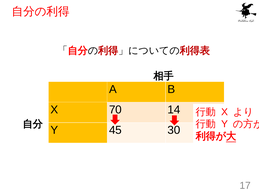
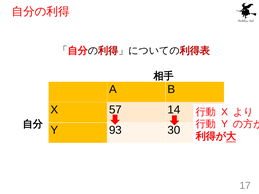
70: 70 -> 57 (115, 110)
45: 45 -> 93 (115, 130)
